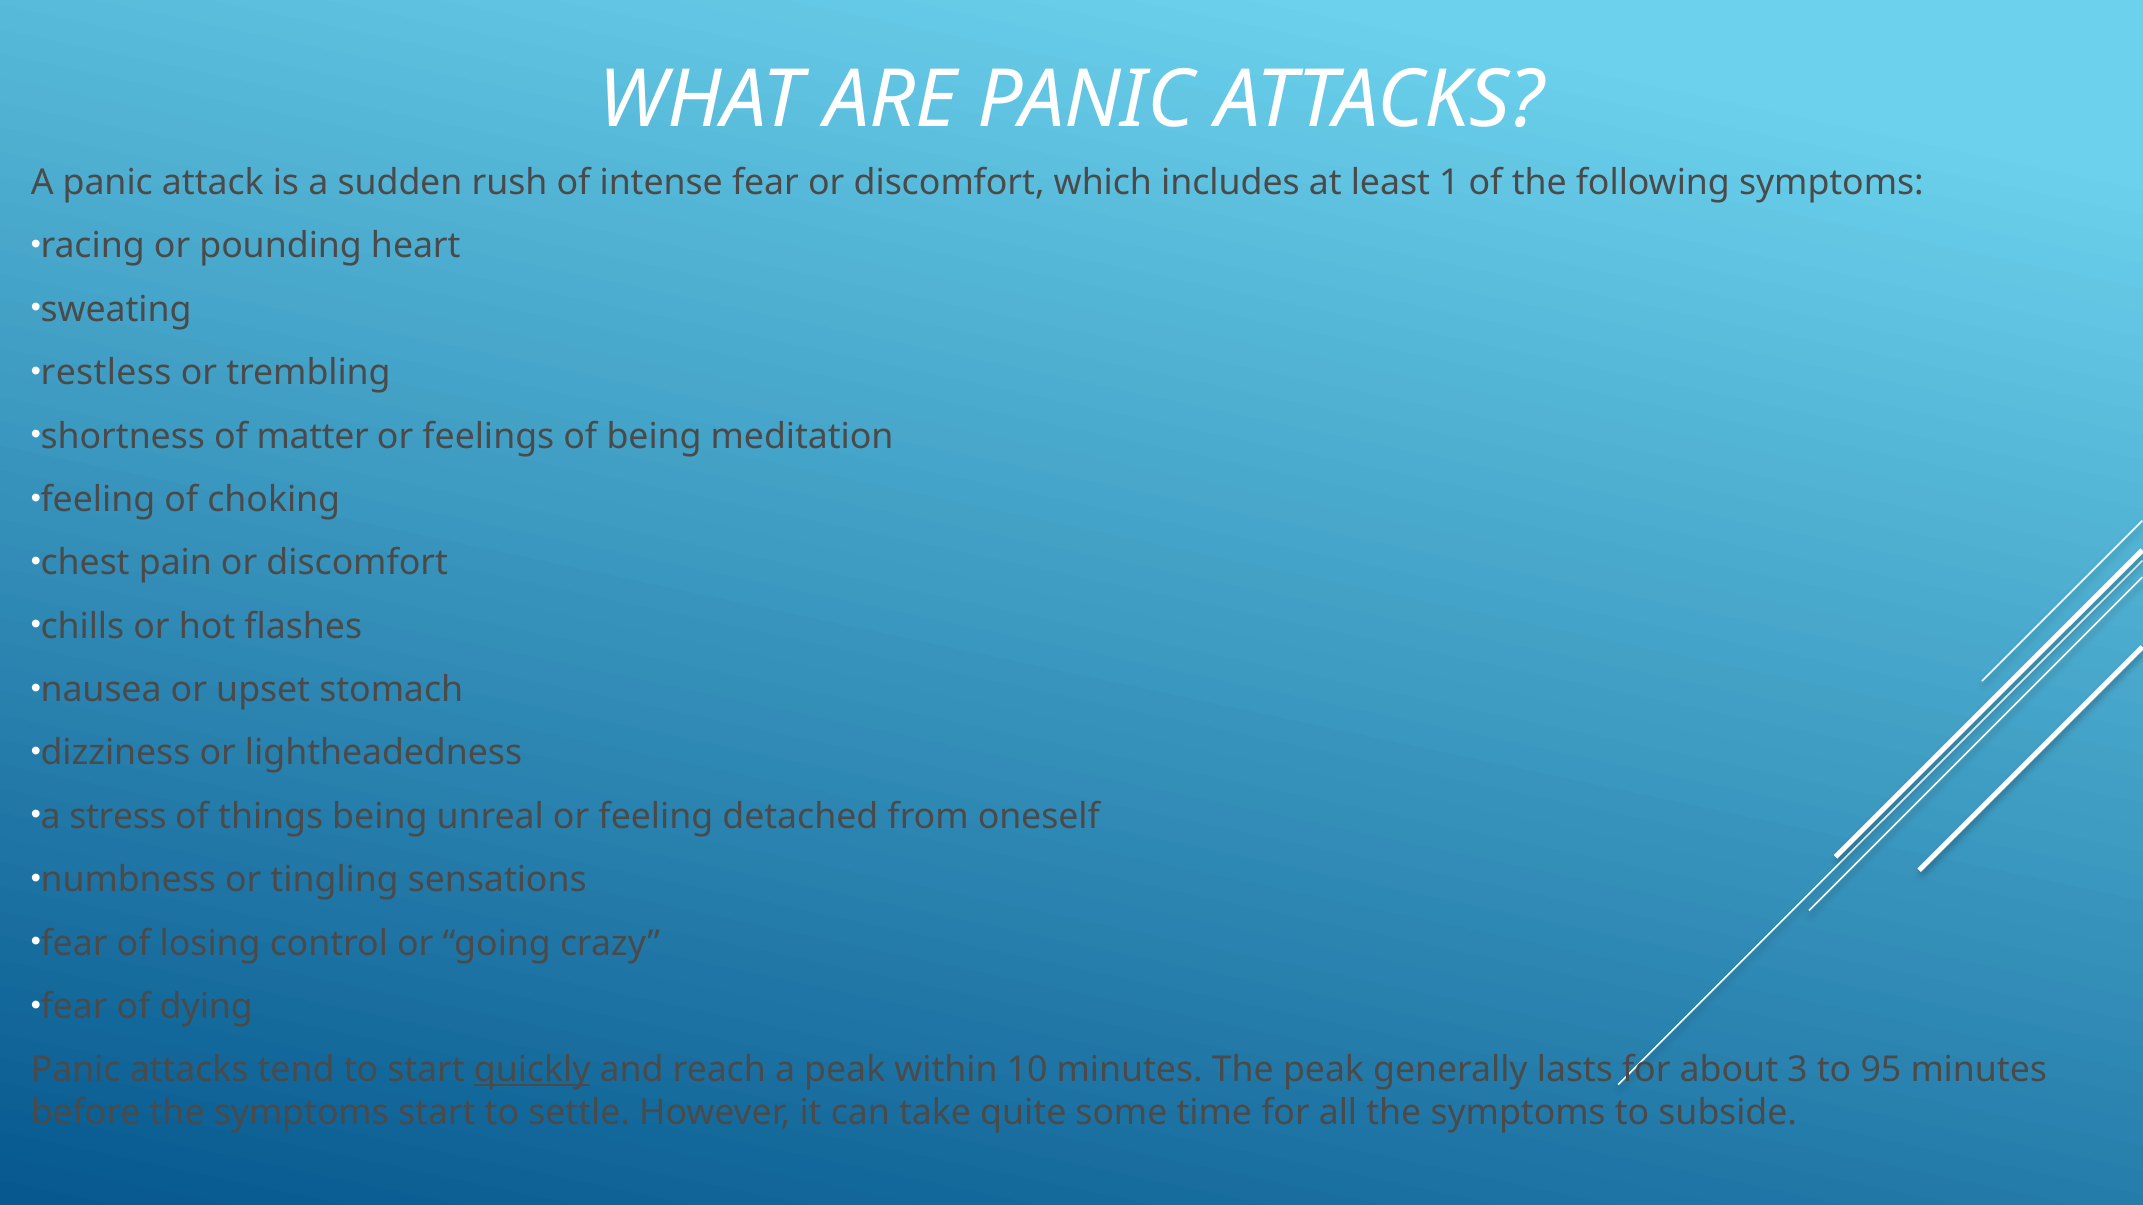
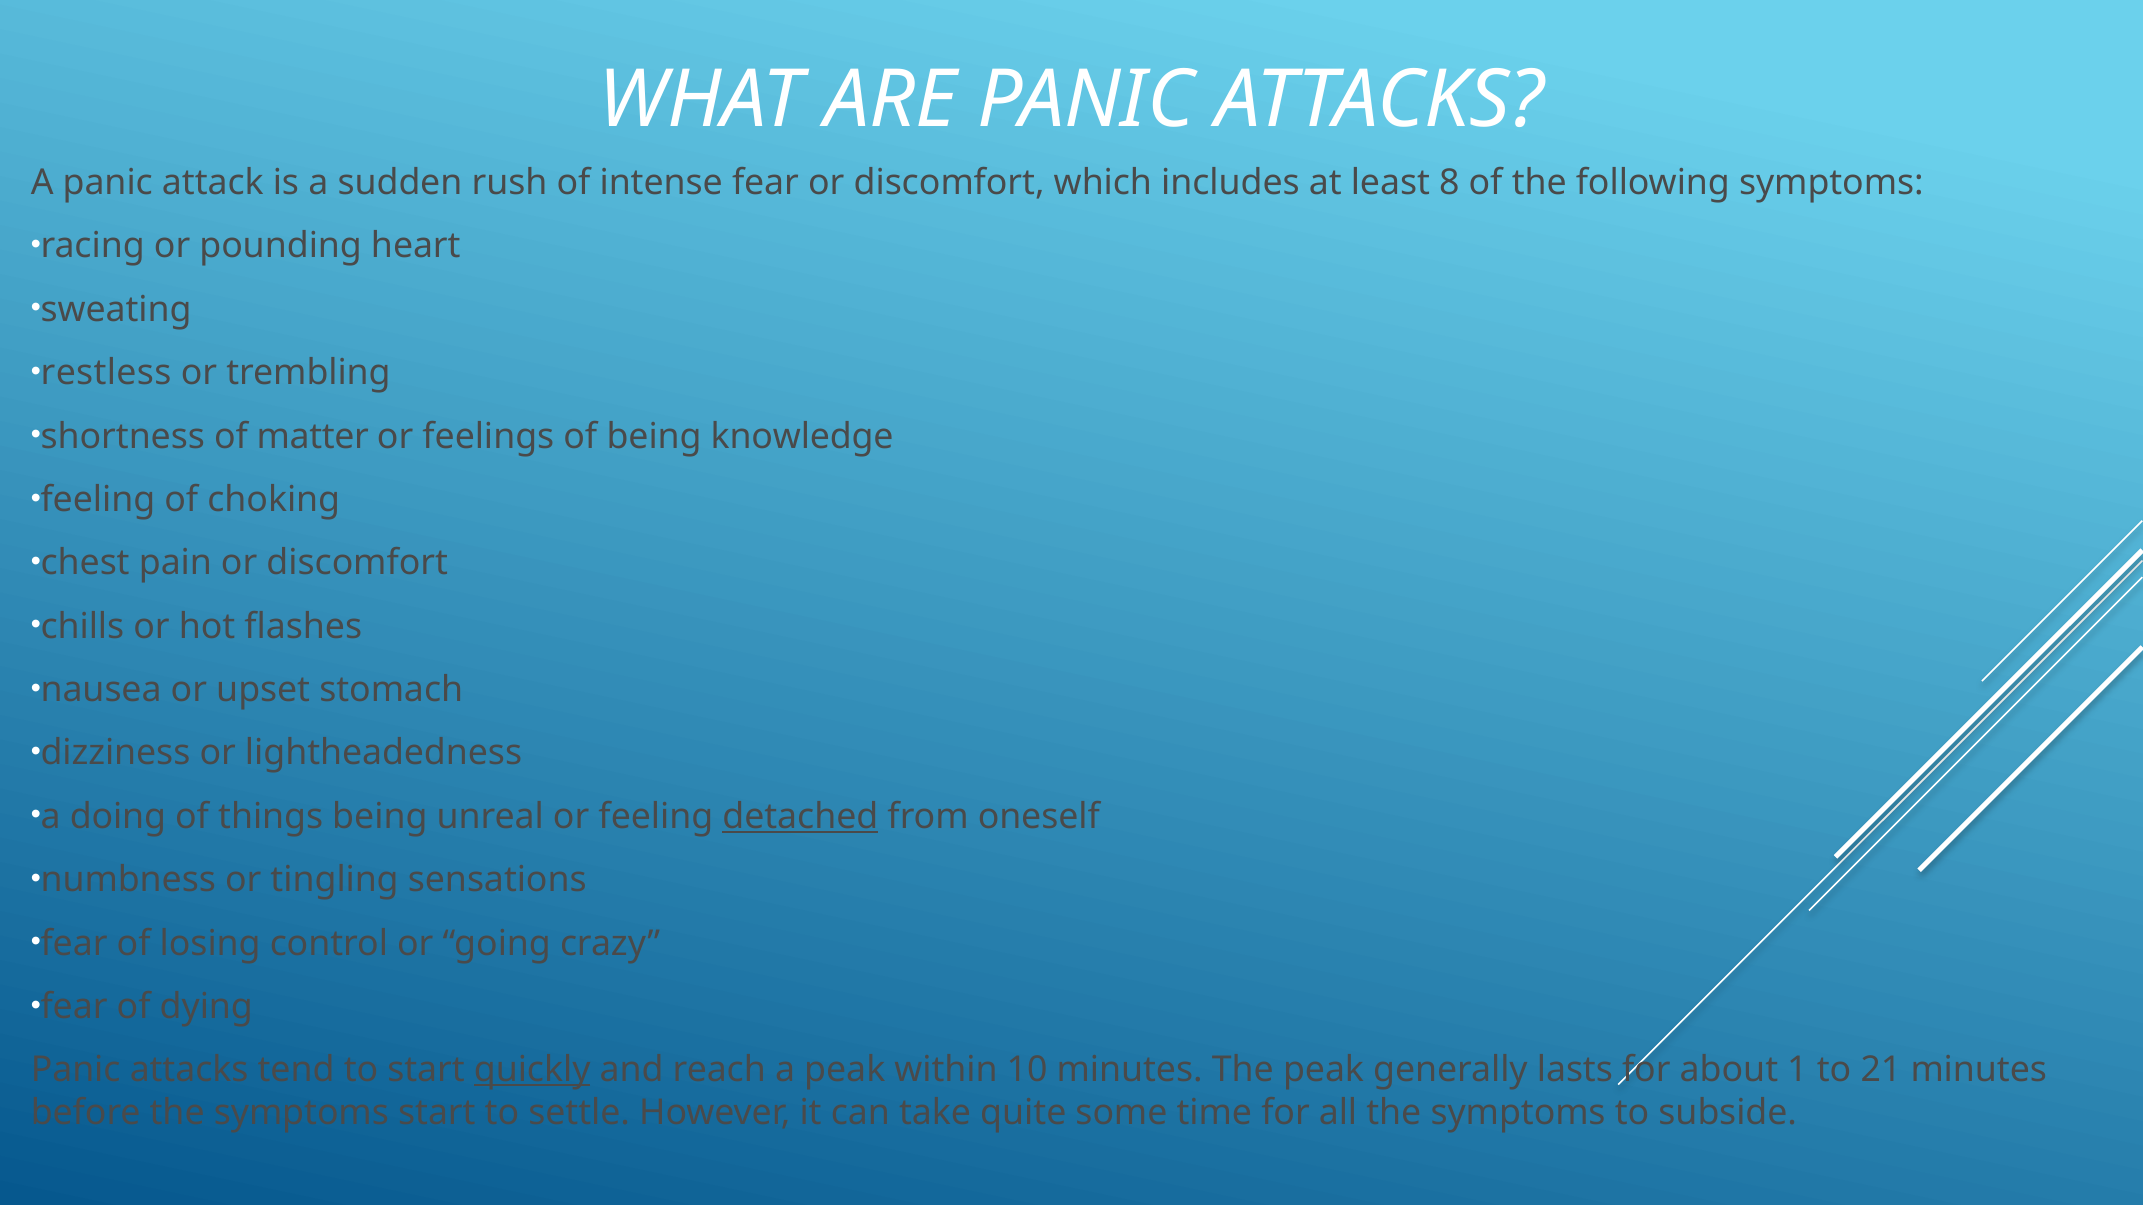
1: 1 -> 8 (1449, 183)
meditation: meditation -> knowledge (802, 436)
stress: stress -> doing (118, 817)
detached underline: none -> present (800, 817)
3: 3 -> 1 (1797, 1070)
95: 95 -> 21 (1881, 1070)
